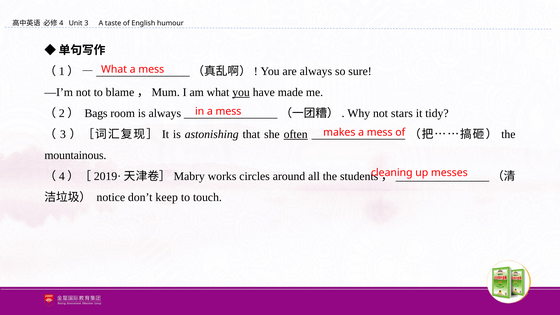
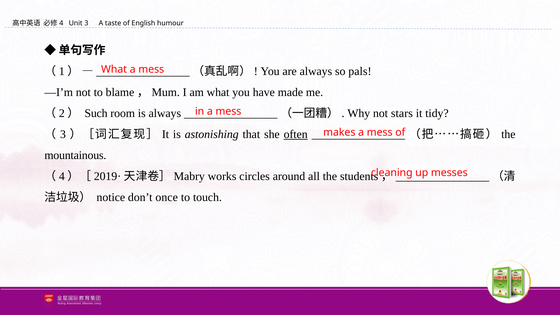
sure: sure -> pals (360, 71)
you underline: present -> none (241, 92)
Bags: Bags -> Such (96, 113)
keep: keep -> once (167, 197)
